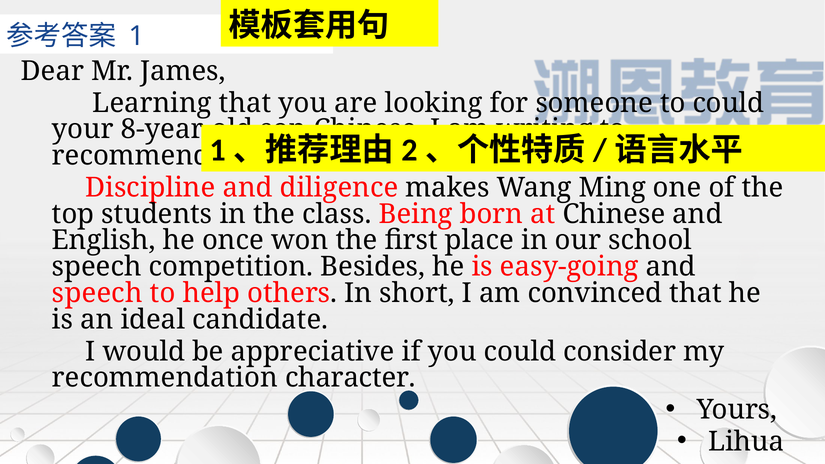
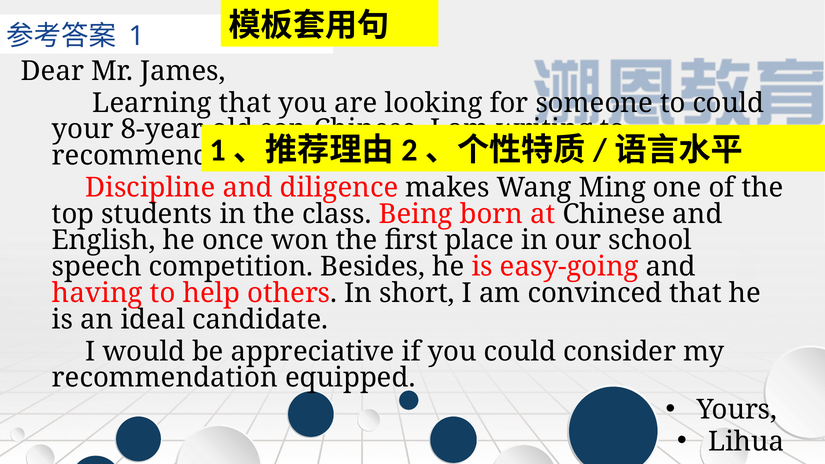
speech: speech -> having (97, 293)
character: character -> equipped (350, 378)
